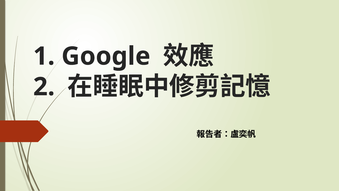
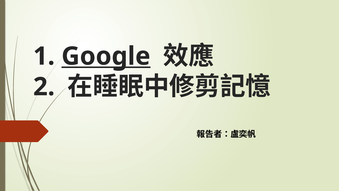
Google underline: none -> present (106, 56)
